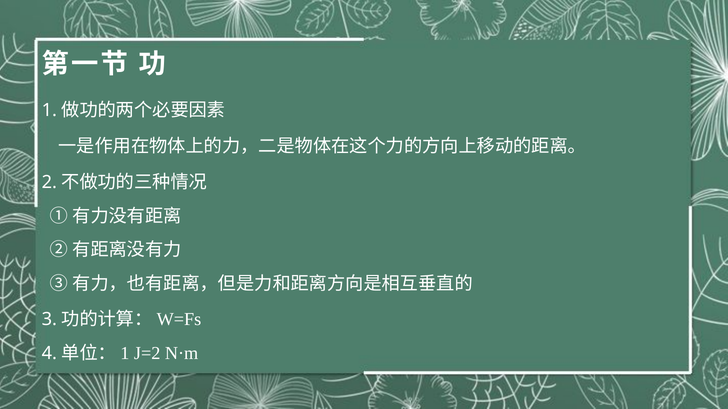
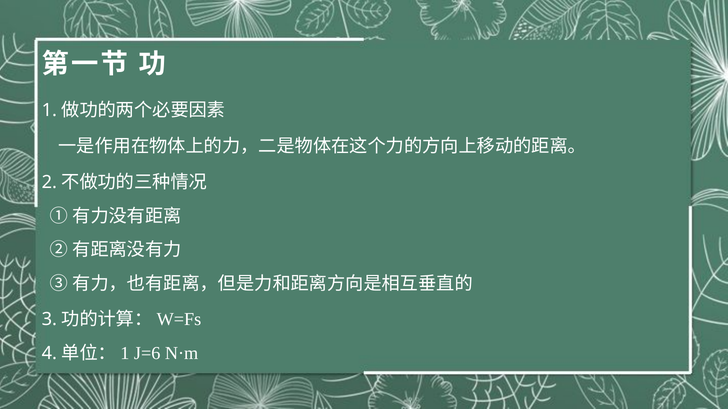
J=2: J=2 -> J=6 (147, 354)
